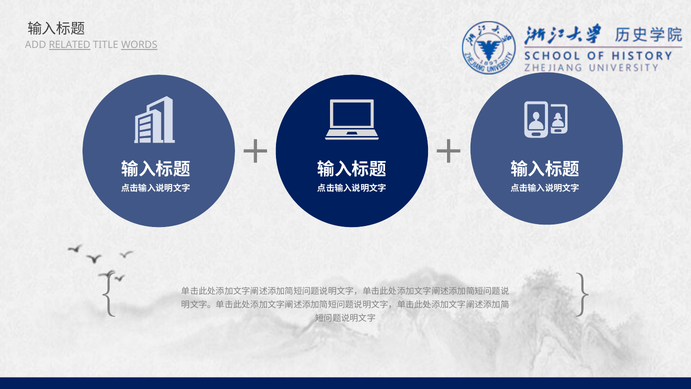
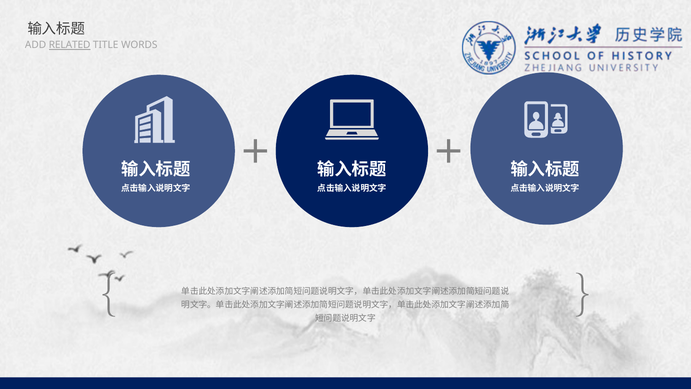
WORDS underline: present -> none (139, 45)
